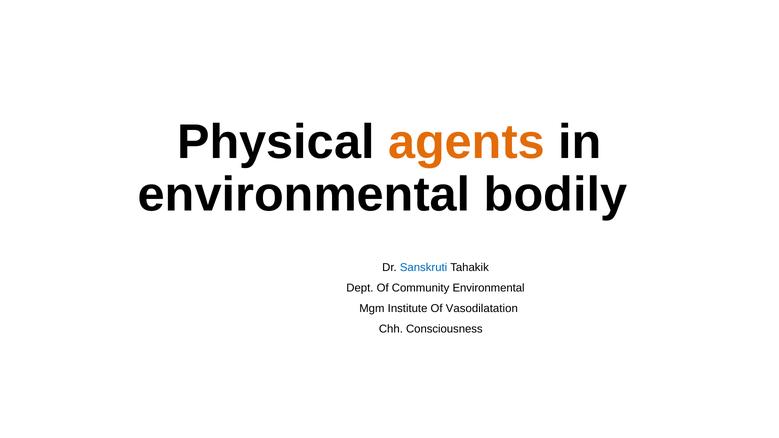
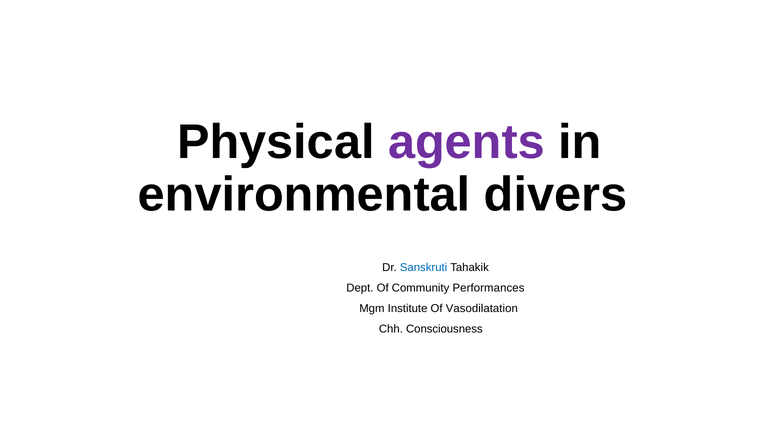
agents colour: orange -> purple (466, 142)
bodily: bodily -> divers (556, 195)
Community Environmental: Environmental -> Performances (488, 288)
